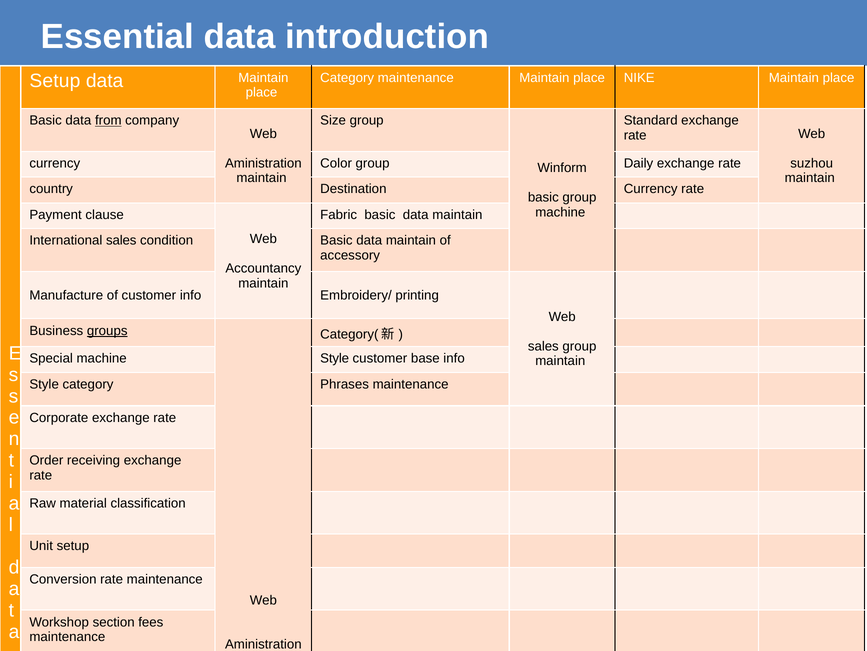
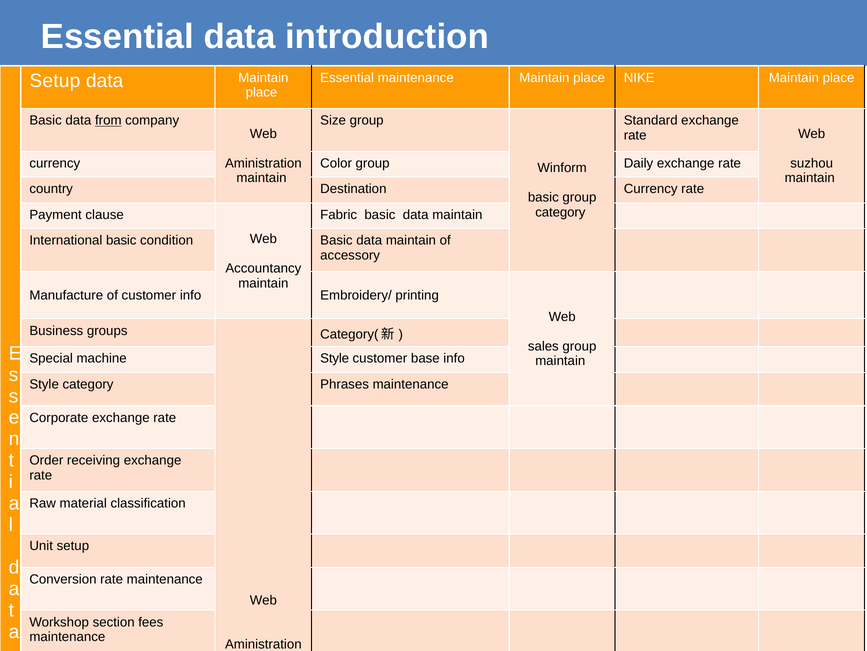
Category: Category -> Essential (347, 78)
machine: machine -> category (560, 212)
International sales: sales -> basic (121, 240)
groups underline: present -> none (107, 330)
